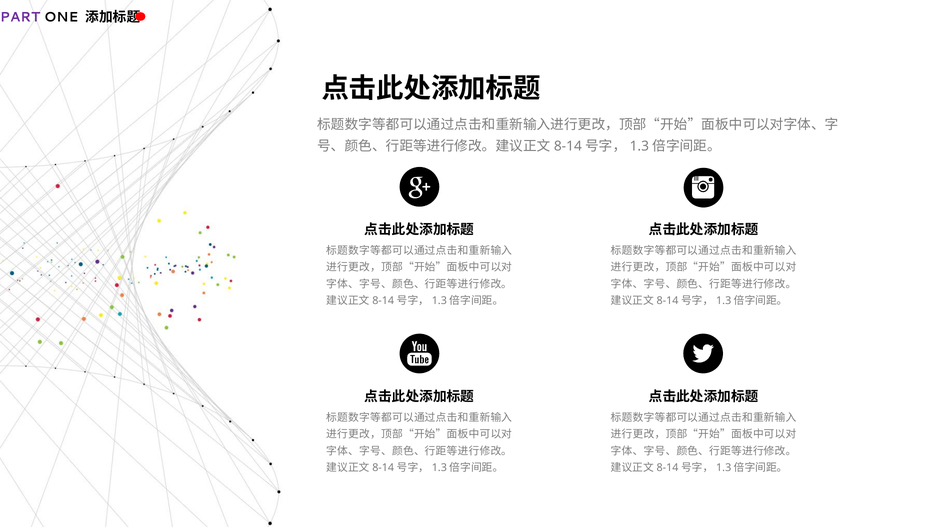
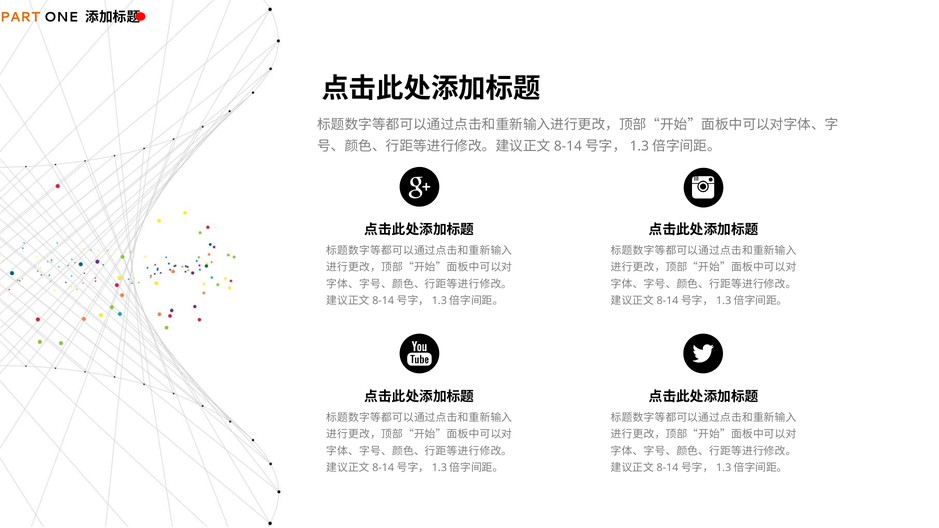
PART colour: purple -> orange (20, 17)
